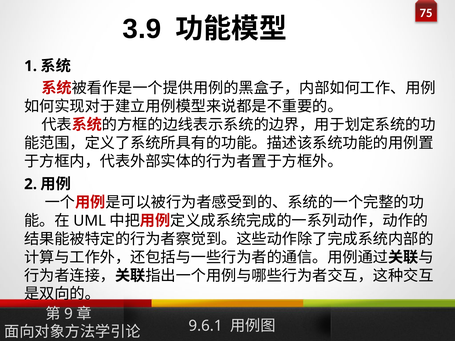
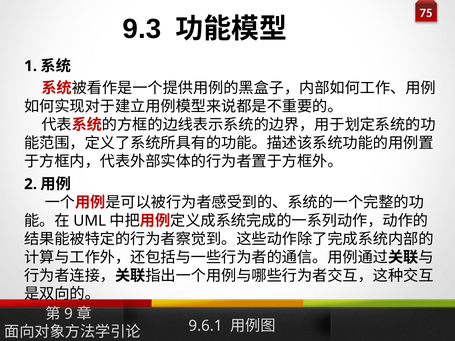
3.9: 3.9 -> 9.3 (142, 29)
